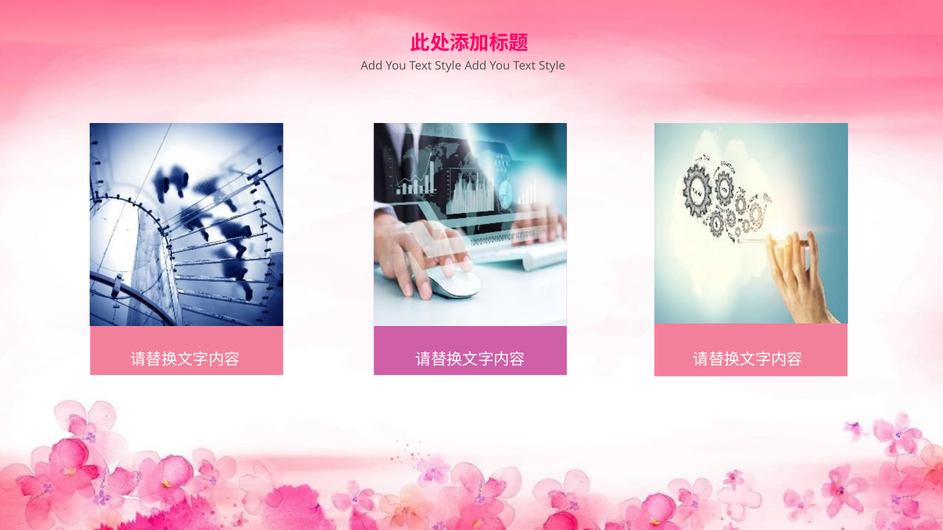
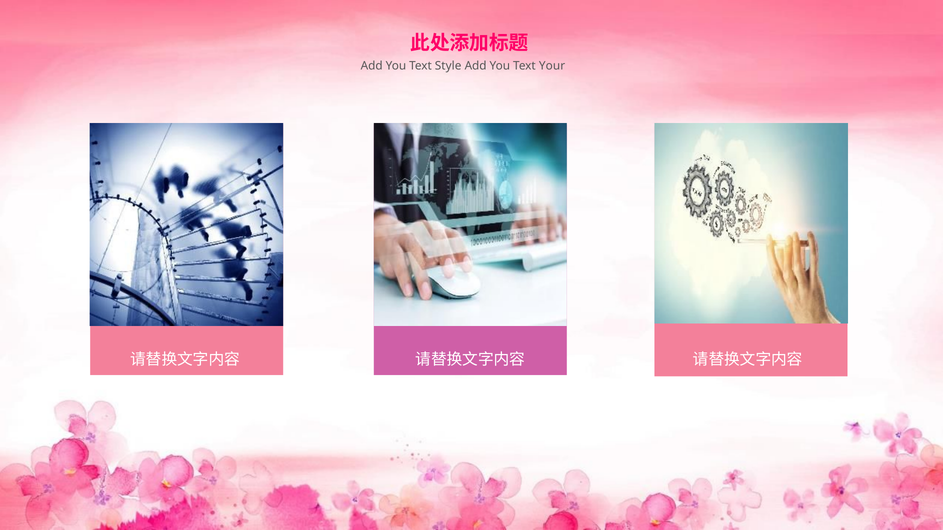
Style: Style -> Your (552, 66)
